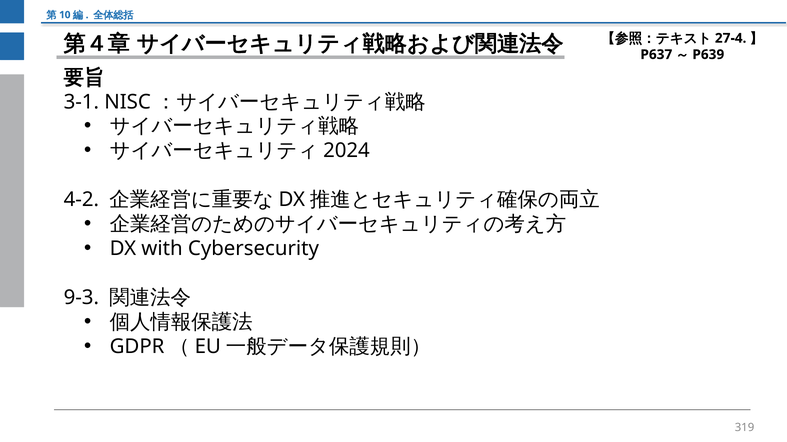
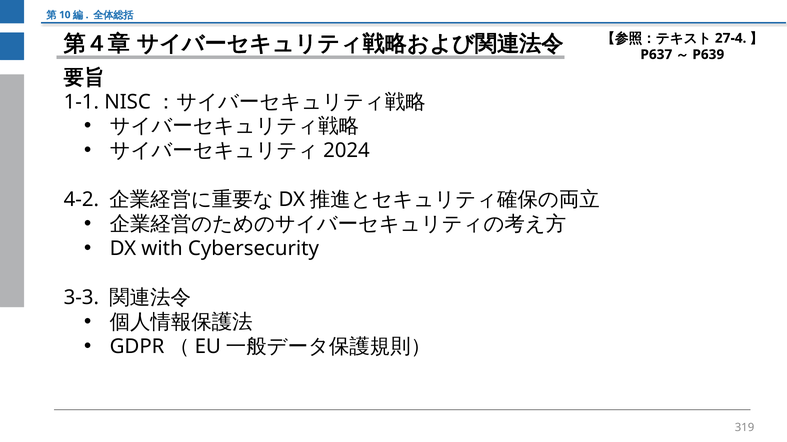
3-1: 3-1 -> 1-1 (81, 102)
9-3: 9-3 -> 3-3 (81, 298)
